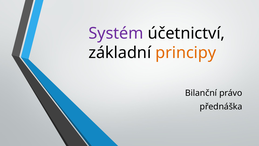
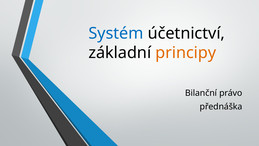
Systém colour: purple -> blue (116, 33)
